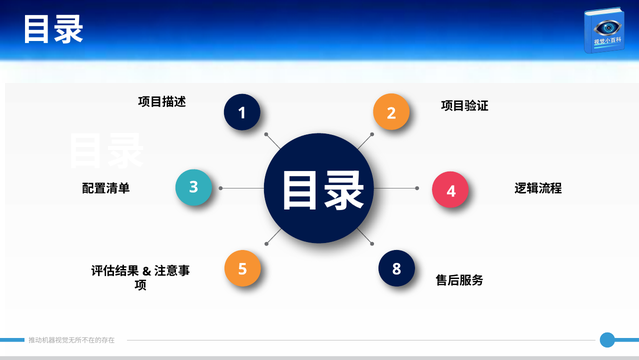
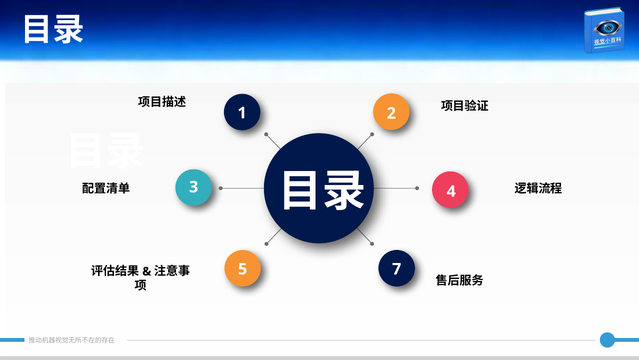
8: 8 -> 7 (397, 269)
